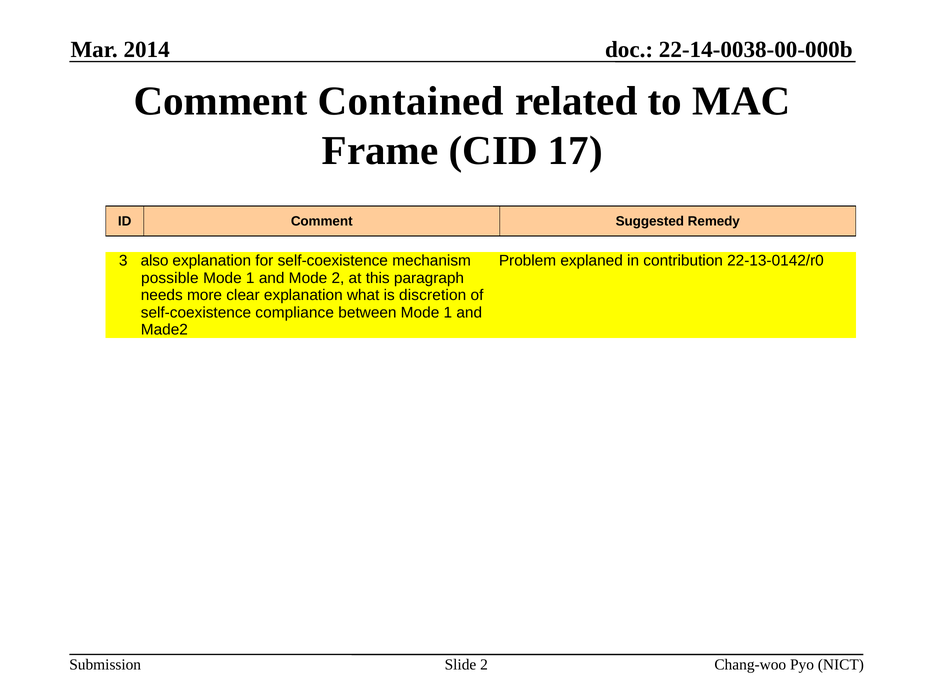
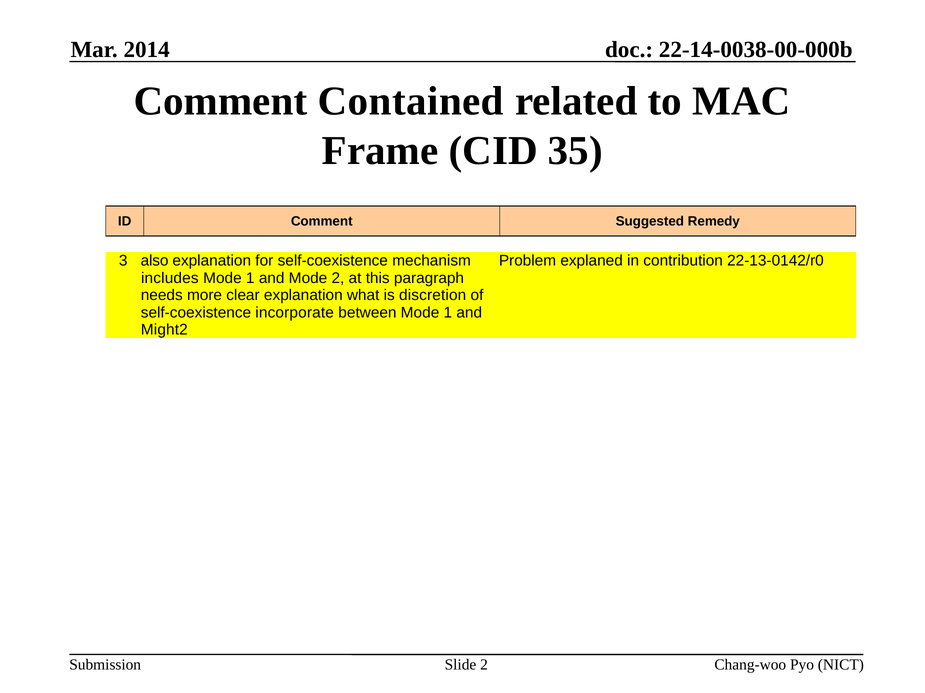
17: 17 -> 35 (575, 151)
possible: possible -> includes (170, 278)
compliance: compliance -> incorporate (295, 313)
Made2: Made2 -> Might2 (164, 330)
